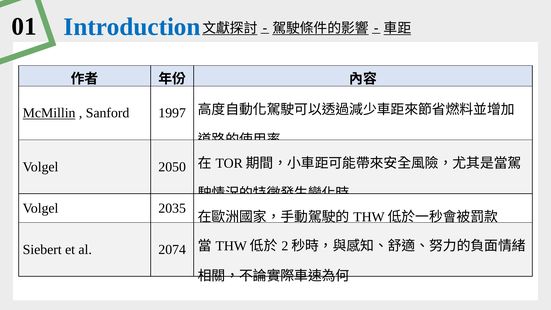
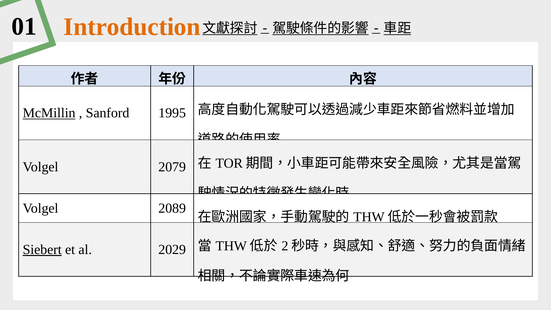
Introduction colour: blue -> orange (132, 27)
1997: 1997 -> 1995 (172, 113)
2050: 2050 -> 2079 (172, 167)
2035: 2035 -> 2089 (172, 208)
Siebert underline: none -> present (42, 249)
2074: 2074 -> 2029 (172, 249)
